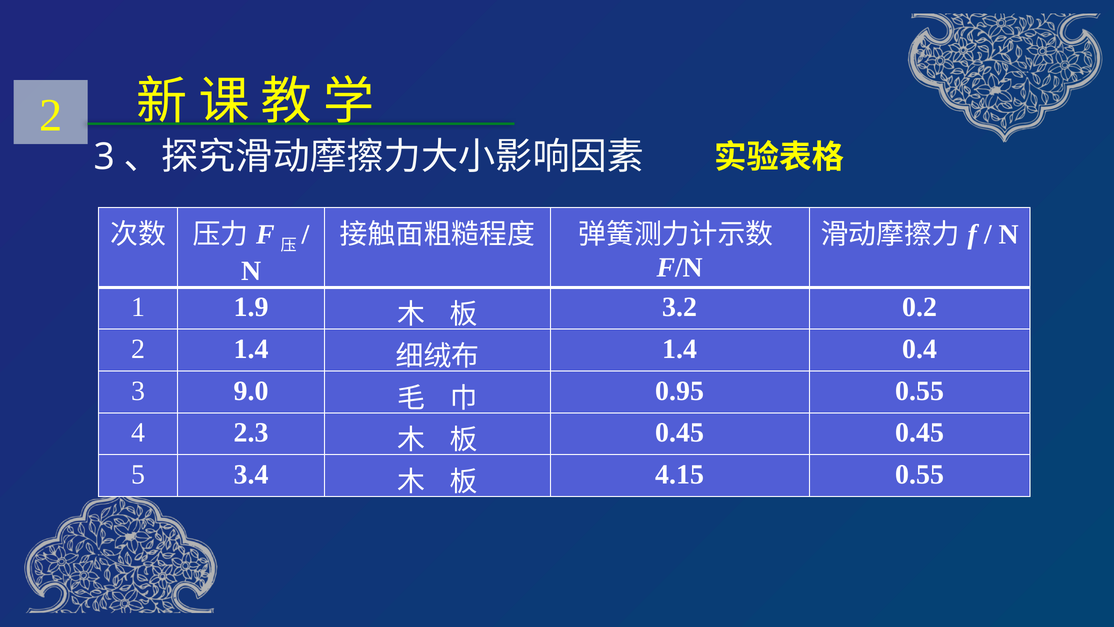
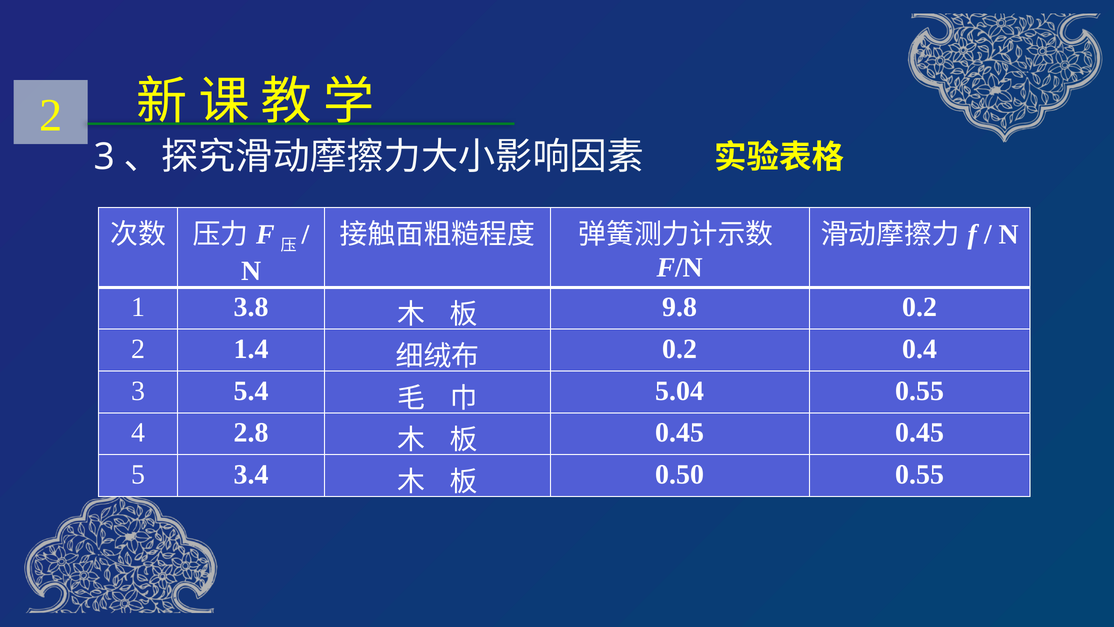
1.9: 1.9 -> 3.8 (251, 307)
3.2: 3.2 -> 9.8 (680, 307)
1.4: 1.4 -> 0.2 (680, 349)
9.0: 9.0 -> 5.4 (251, 391)
0.95: 0.95 -> 5.04 (680, 391)
2.3: 2.3 -> 2.8 (251, 432)
4.15: 4.15 -> 0.50 (680, 474)
